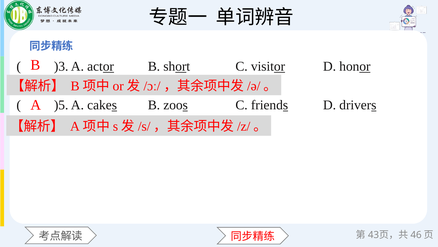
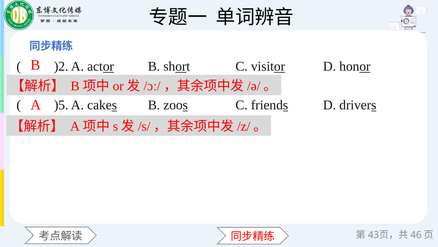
)3: )3 -> )2 (61, 66)
